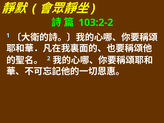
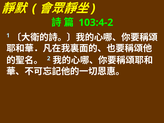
103:2-2: 103:2-2 -> 103:4-2 (96, 23)
